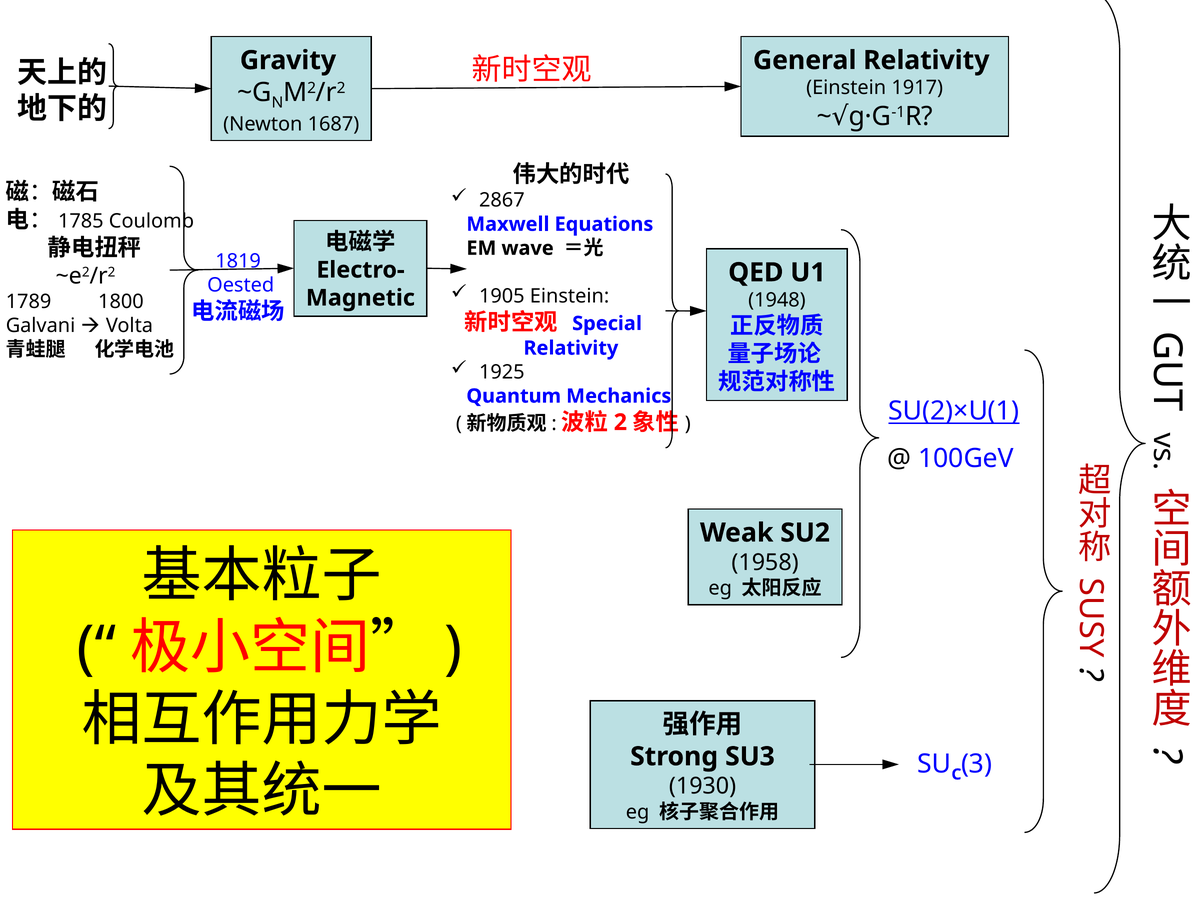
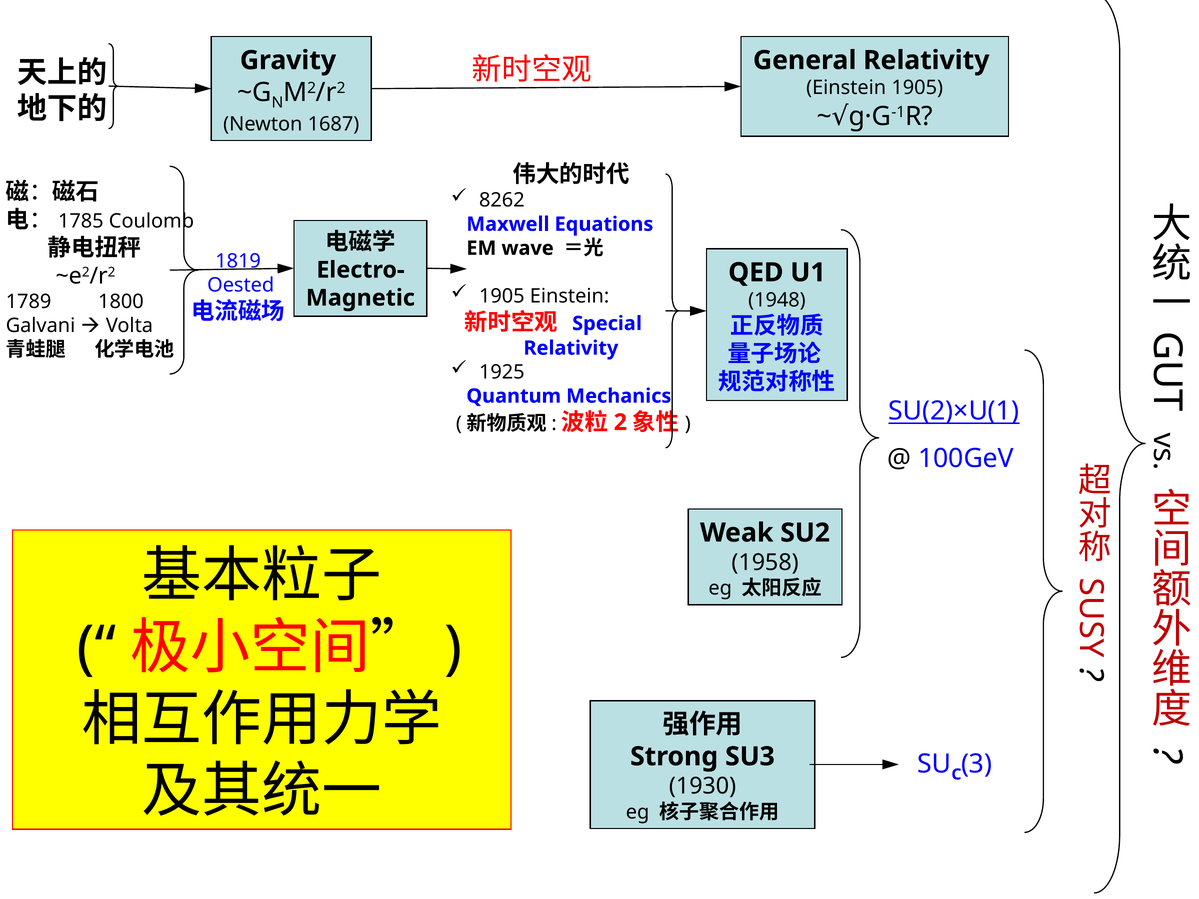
Einstein 1917: 1917 -> 1905 (917, 88)
2867: 2867 -> 8262 (502, 200)
